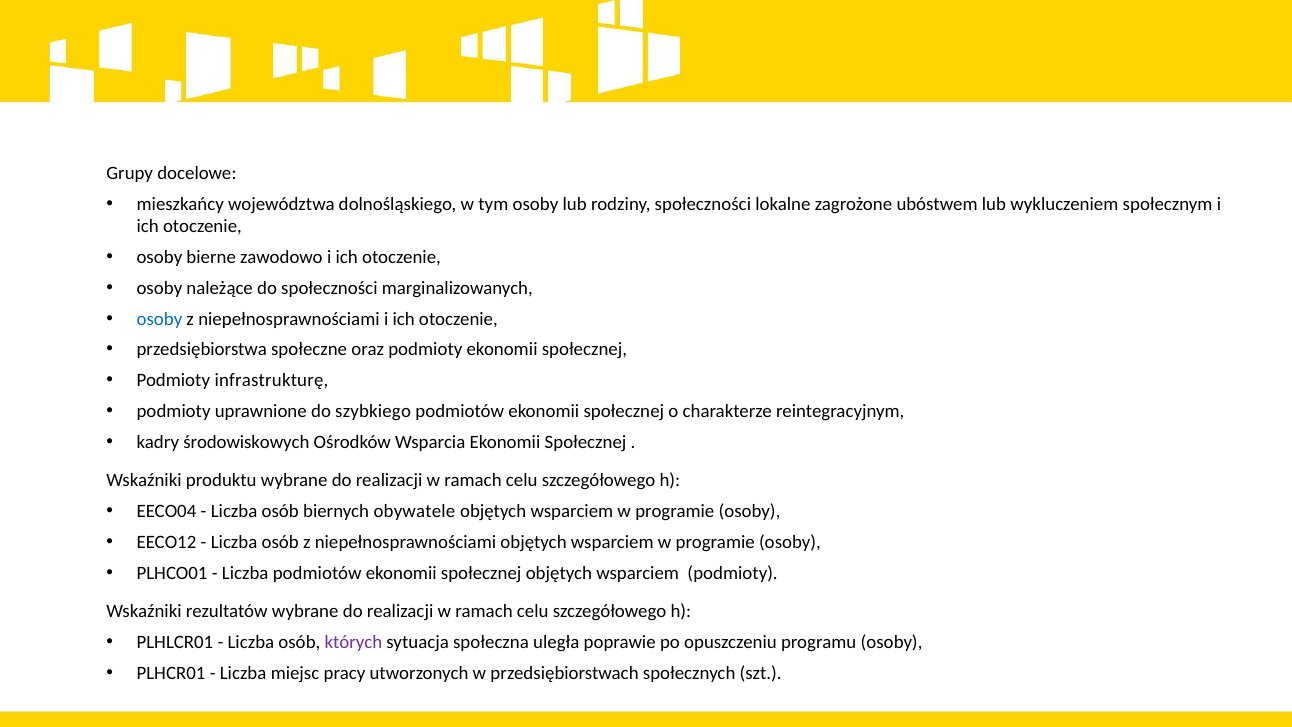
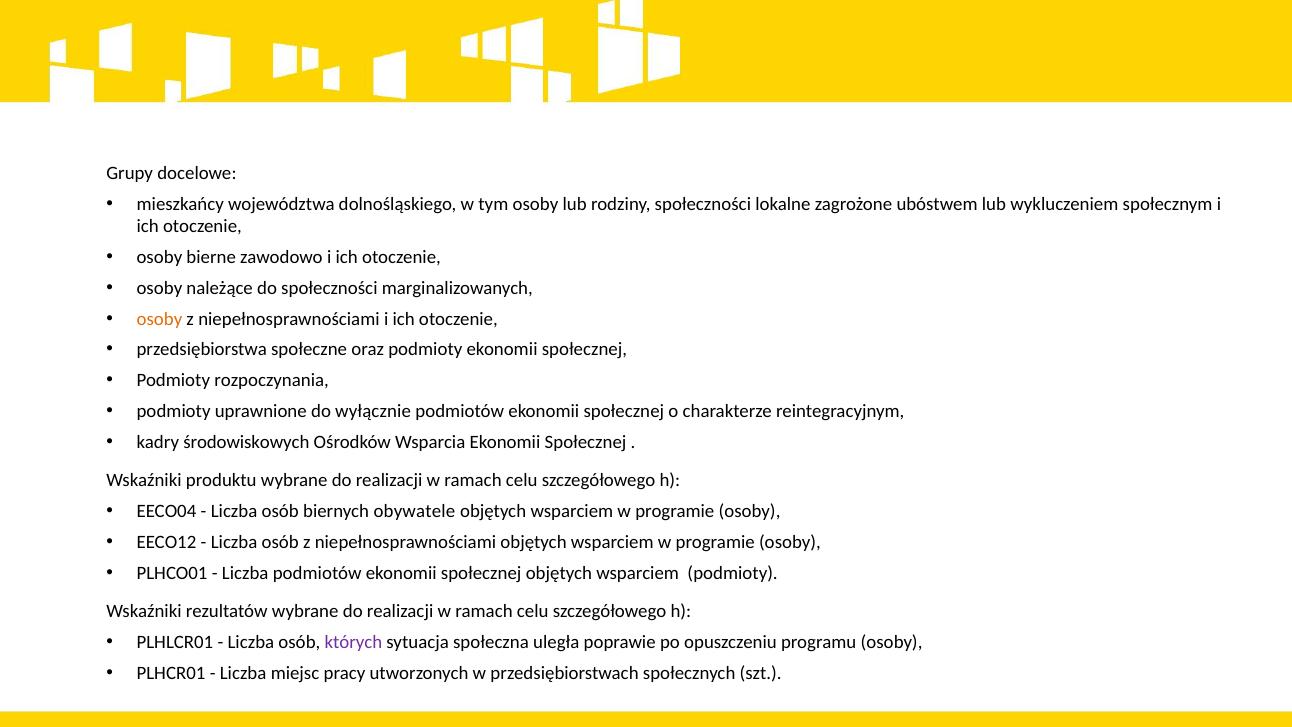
osoby colour: blue -> orange (159, 319)
infrastrukturę: infrastrukturę -> rozpoczynania (272, 380)
szybkiego: szybkiego -> wyłącznie (373, 411)
